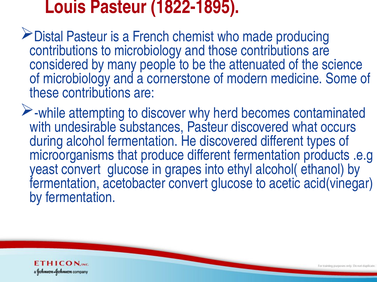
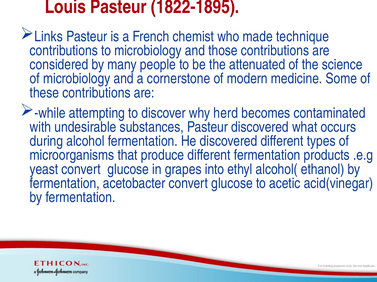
Distal: Distal -> Links (49, 37)
producing: producing -> technique (303, 37)
